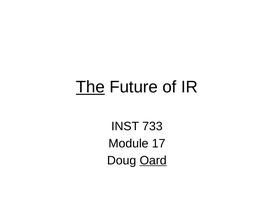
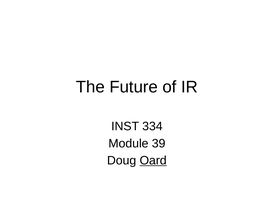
The underline: present -> none (90, 87)
733: 733 -> 334 (152, 126)
17: 17 -> 39 (159, 143)
